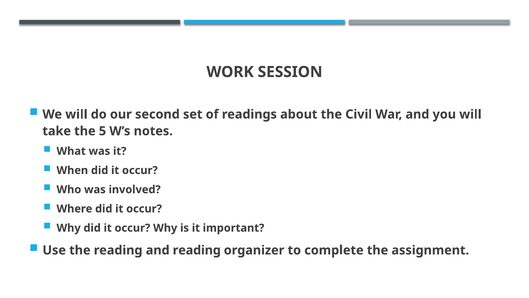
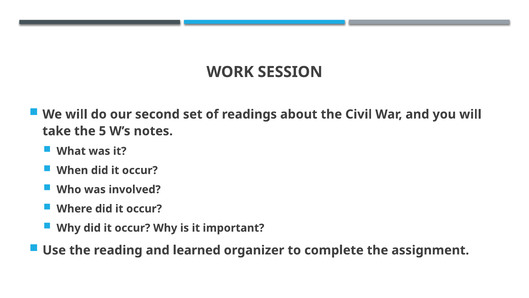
and reading: reading -> learned (197, 250)
